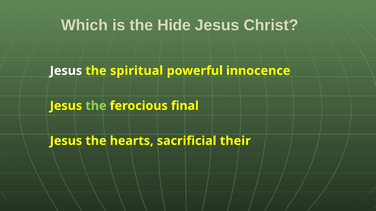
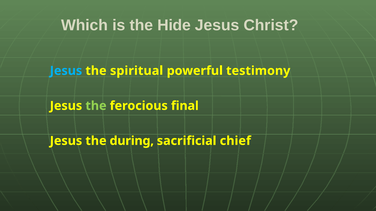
Jesus colour: white -> light blue (66, 71)
innocence: innocence -> testimony (258, 71)
hearts: hearts -> during (132, 141)
their: their -> chief (235, 141)
